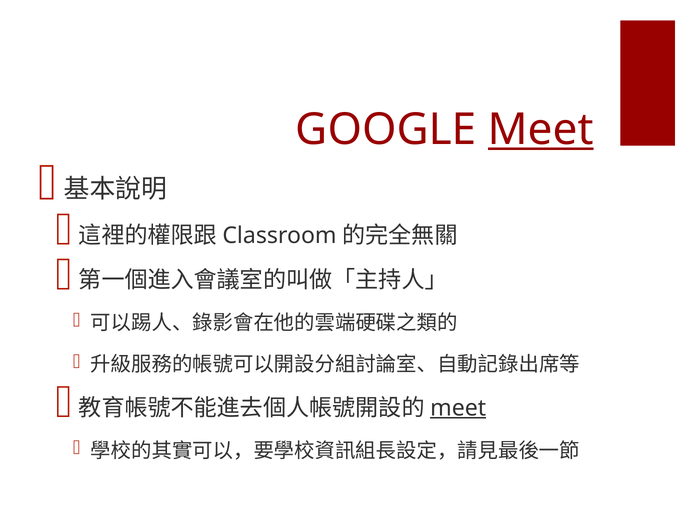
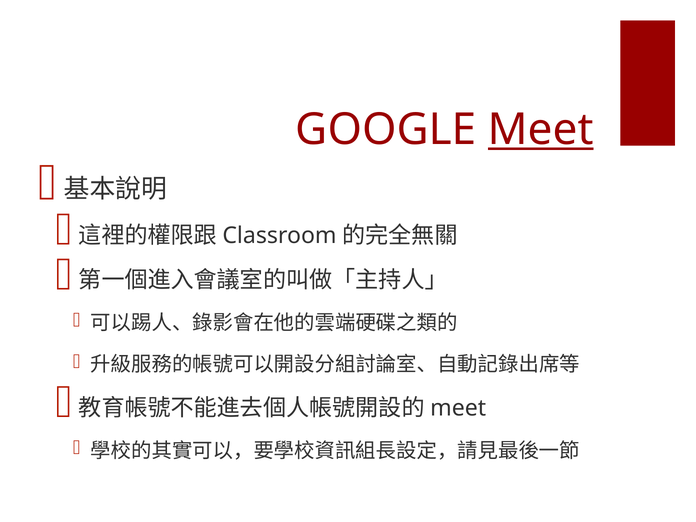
meet underline: present -> none (458, 408)
